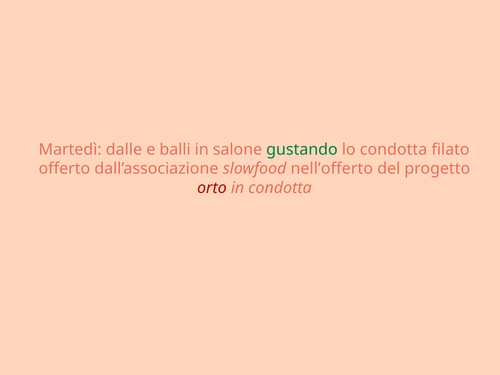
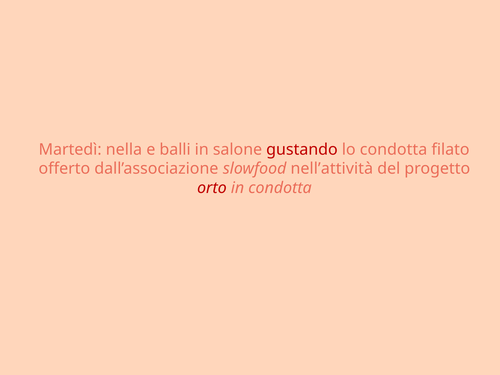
dalle: dalle -> nella (124, 150)
gustando colour: green -> red (302, 150)
nell’offerto: nell’offerto -> nell’attività (332, 169)
